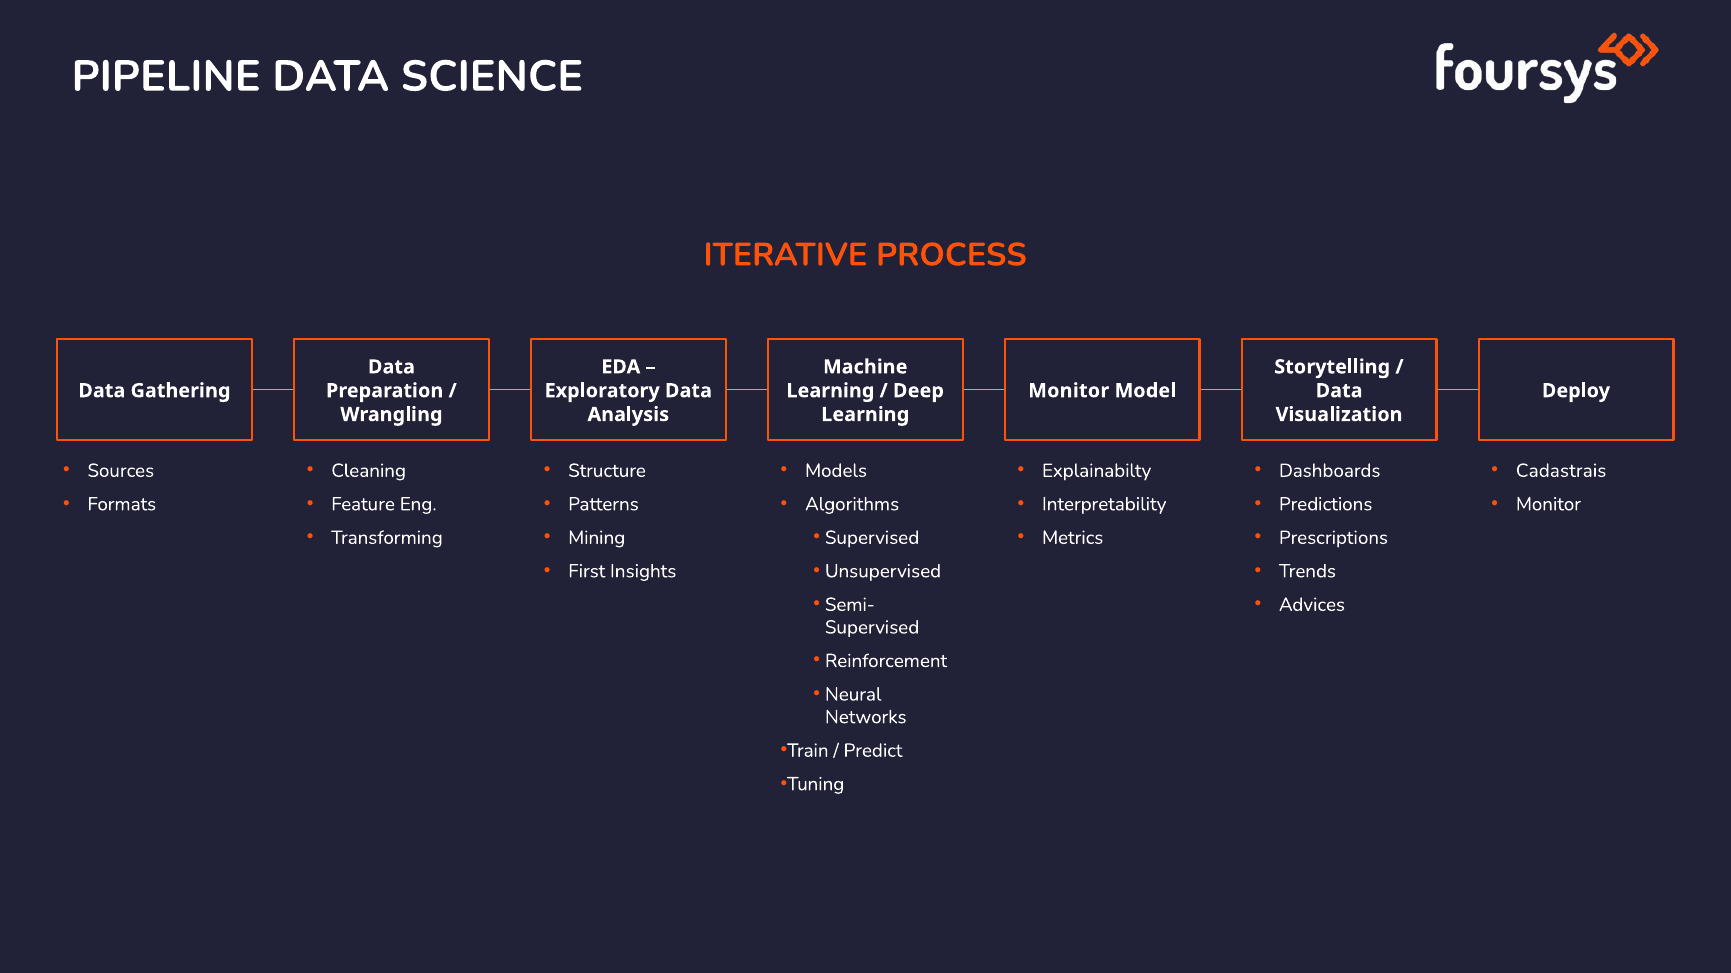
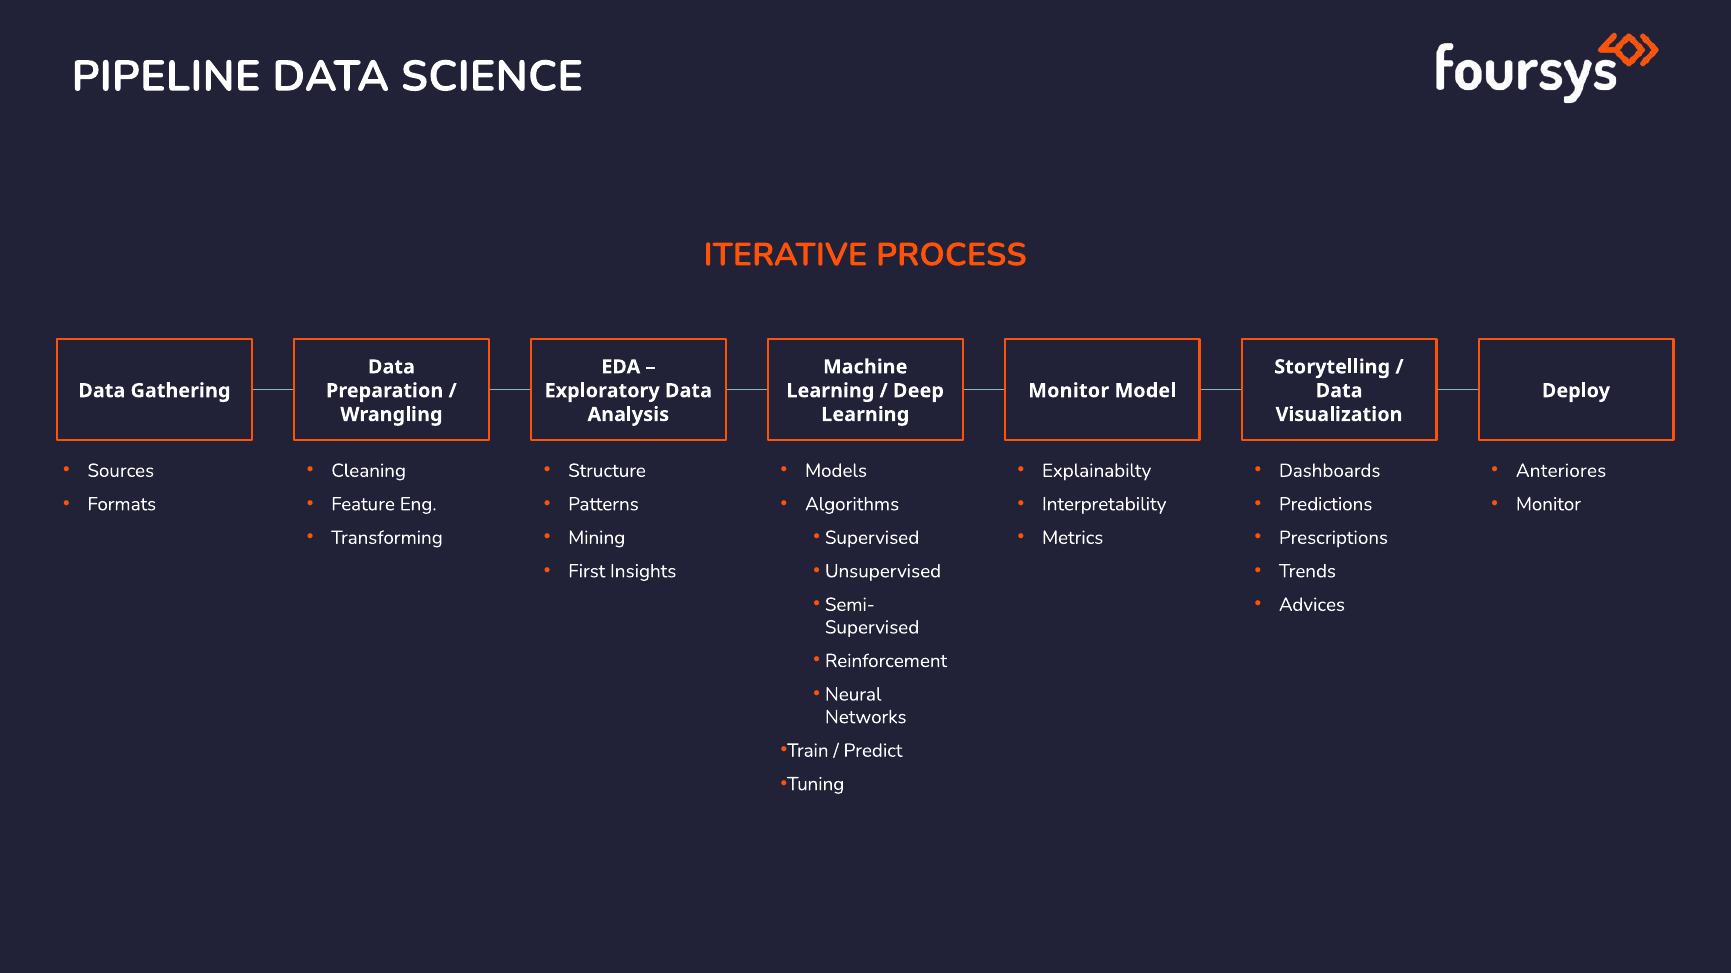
Cadastrais: Cadastrais -> Anteriores (1561, 471)
